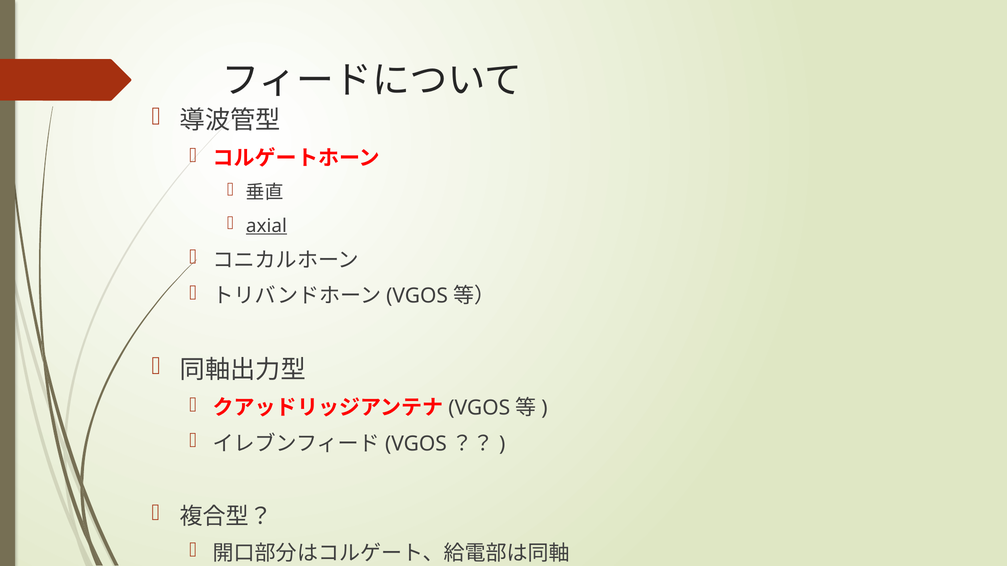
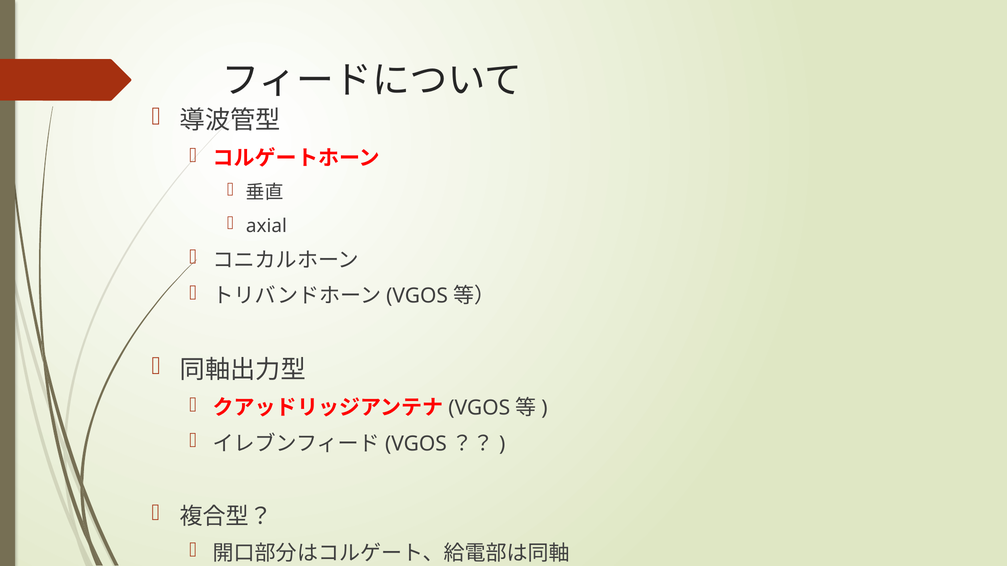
axial underline: present -> none (266, 226)
